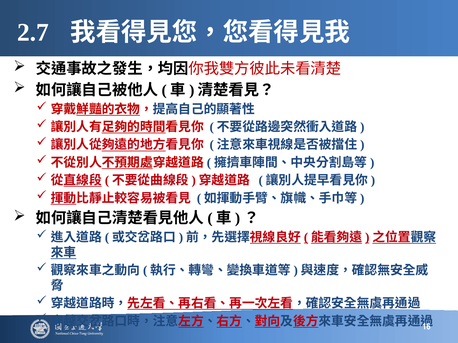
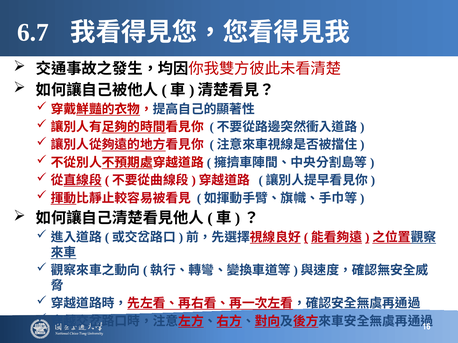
2.7: 2.7 -> 6.7 (33, 33)
